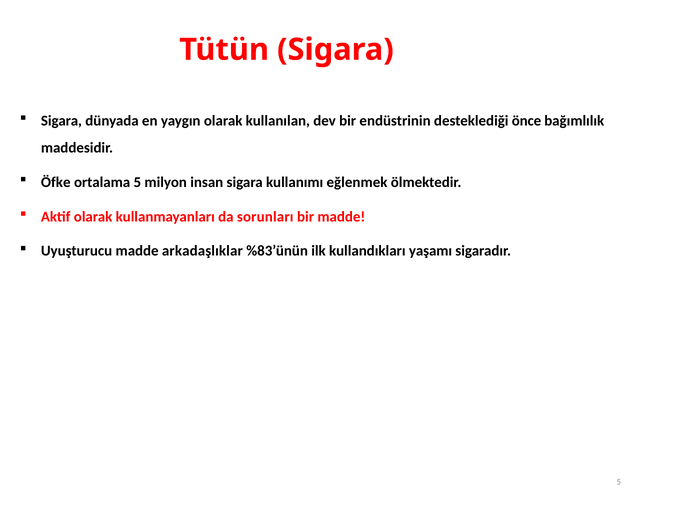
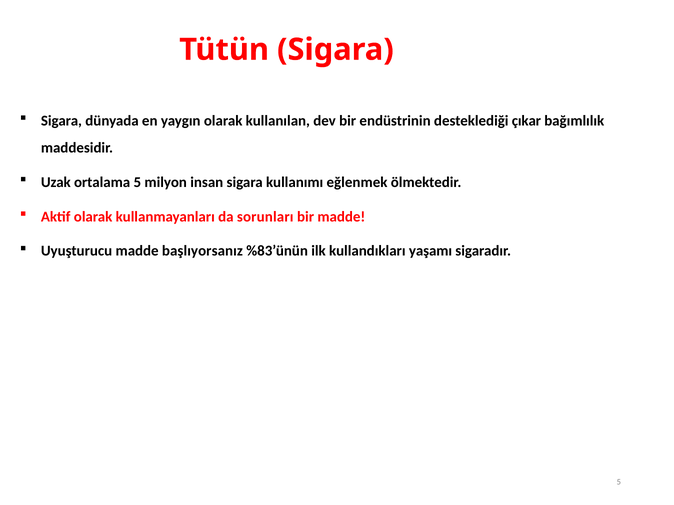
önce: önce -> çıkar (526, 121)
Öfke: Öfke -> Uzak (56, 182)
arkadaşlıklar: arkadaşlıklar -> başlıyorsanız (202, 251)
